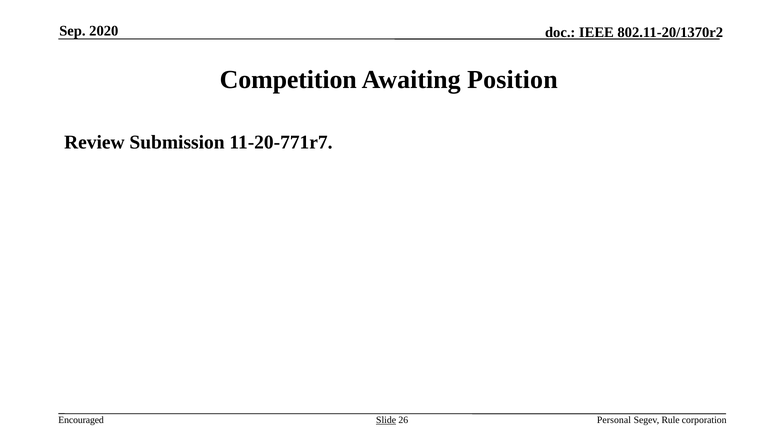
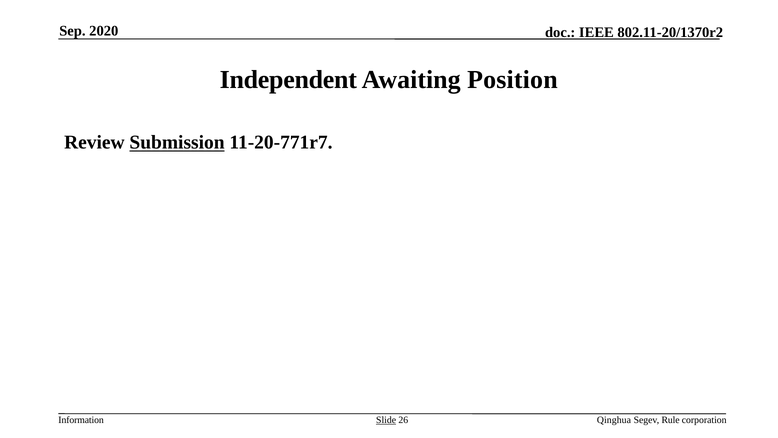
Competition: Competition -> Independent (288, 80)
Submission underline: none -> present (177, 142)
Encouraged: Encouraged -> Information (81, 420)
Personal: Personal -> Qinghua (614, 420)
